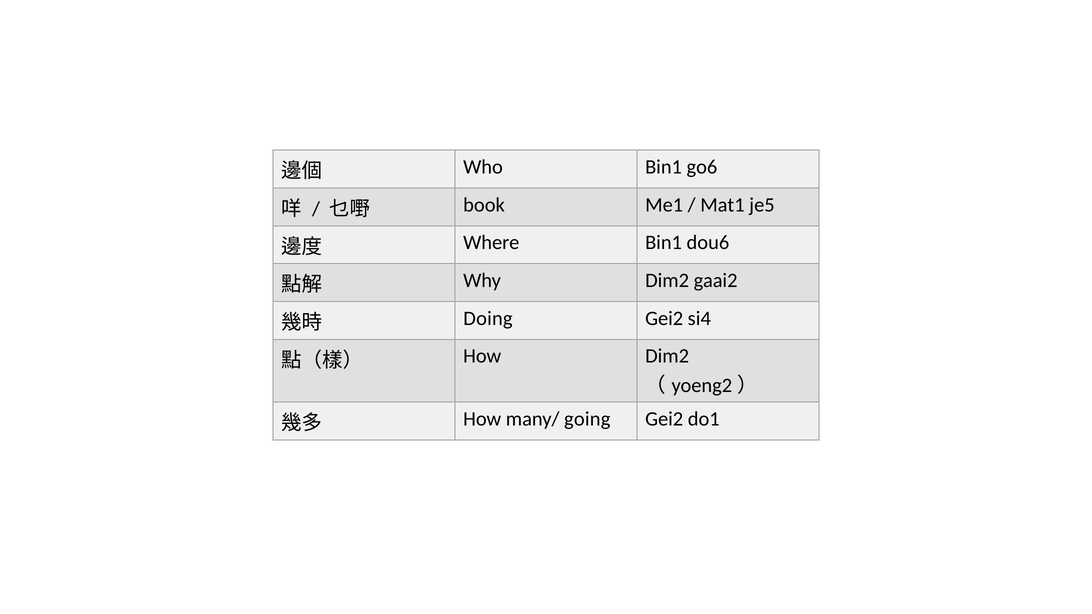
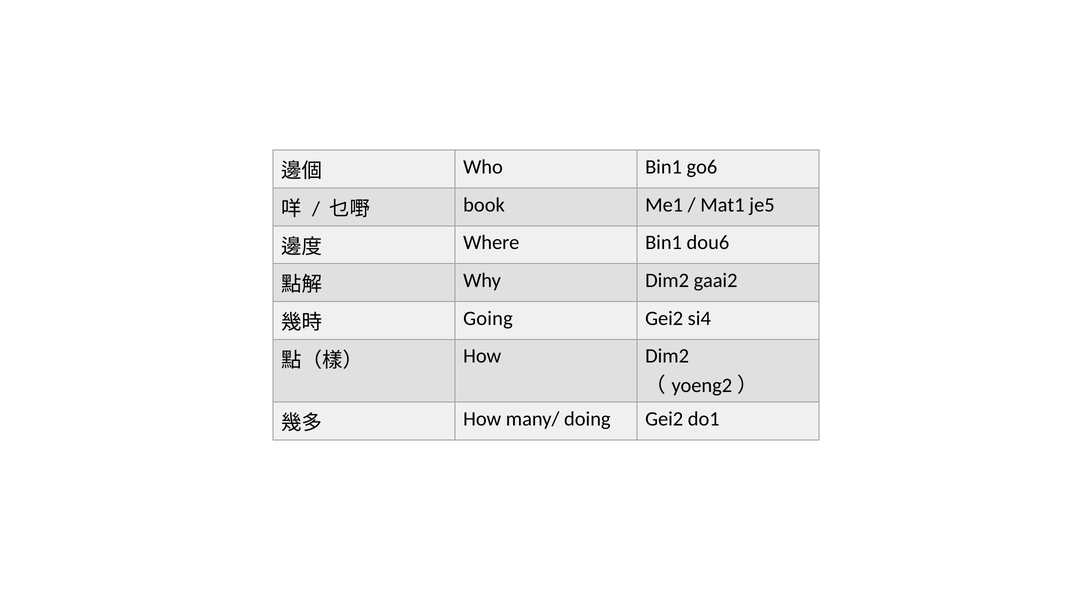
Doing: Doing -> Going (488, 318)
going: going -> doing (587, 419)
